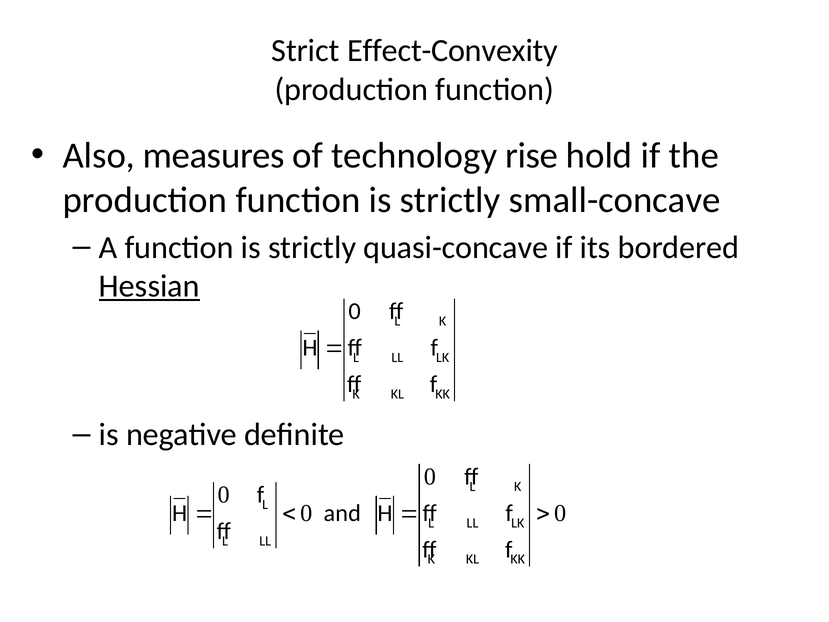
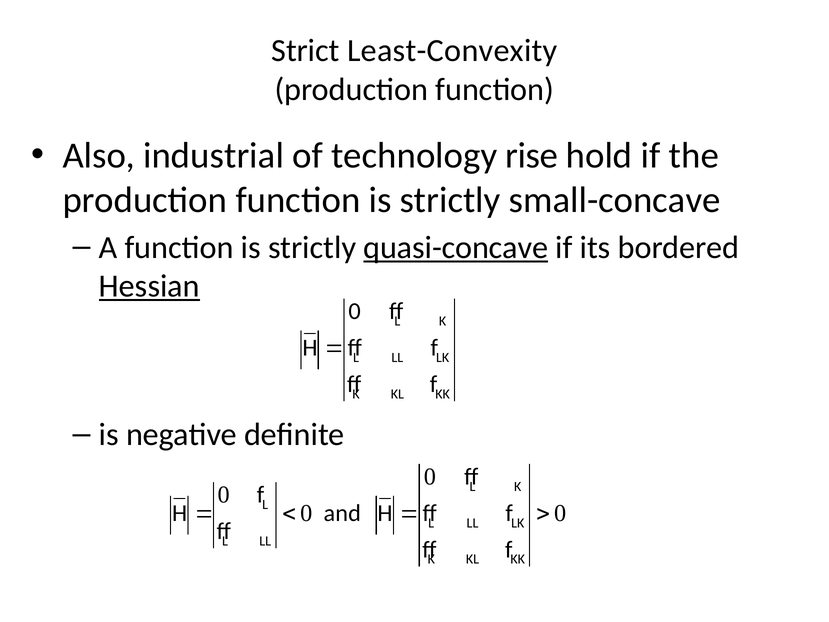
Effect-Convexity: Effect-Convexity -> Least-Convexity (452, 51)
measures: measures -> industrial (214, 156)
quasi-concave underline: none -> present (456, 247)
